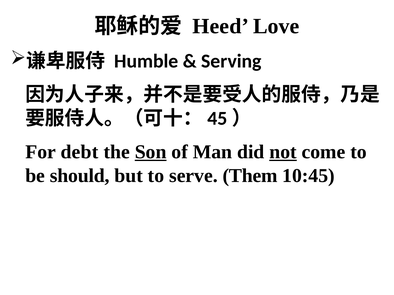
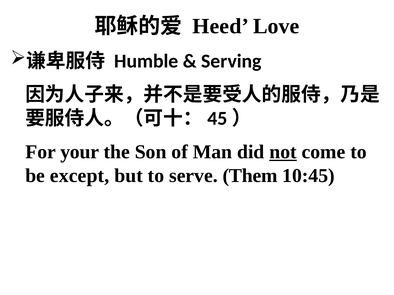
debt: debt -> your (80, 152)
Son underline: present -> none (151, 152)
should: should -> except (80, 176)
